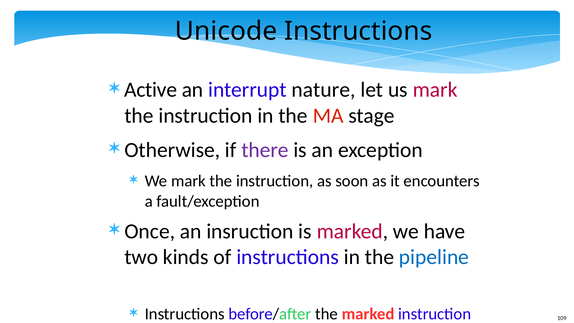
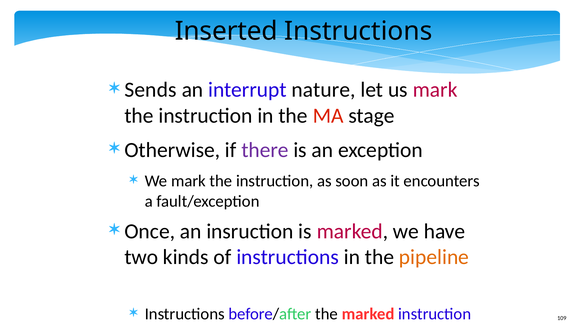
Unicode: Unicode -> Inserted (226, 31)
Active: Active -> Sends (150, 90)
pipeline colour: blue -> orange (434, 257)
